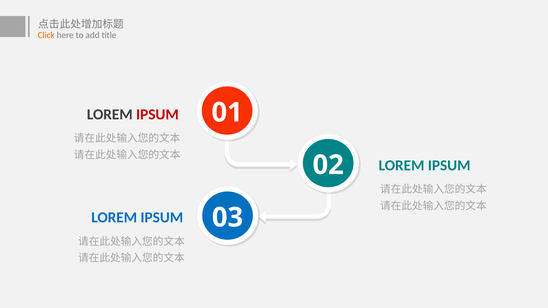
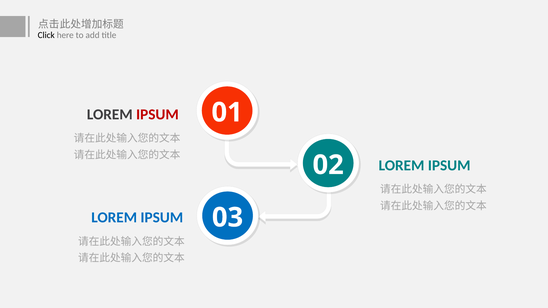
Click colour: orange -> black (46, 35)
